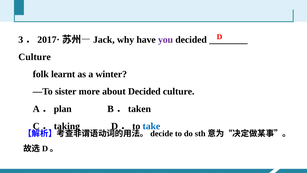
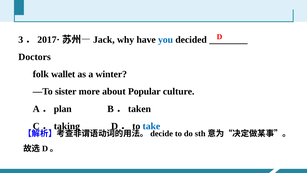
you colour: purple -> blue (166, 40)
Culture: Culture -> Doctors (35, 57)
learnt: learnt -> wallet (63, 74)
about Decided: Decided -> Popular (144, 91)
